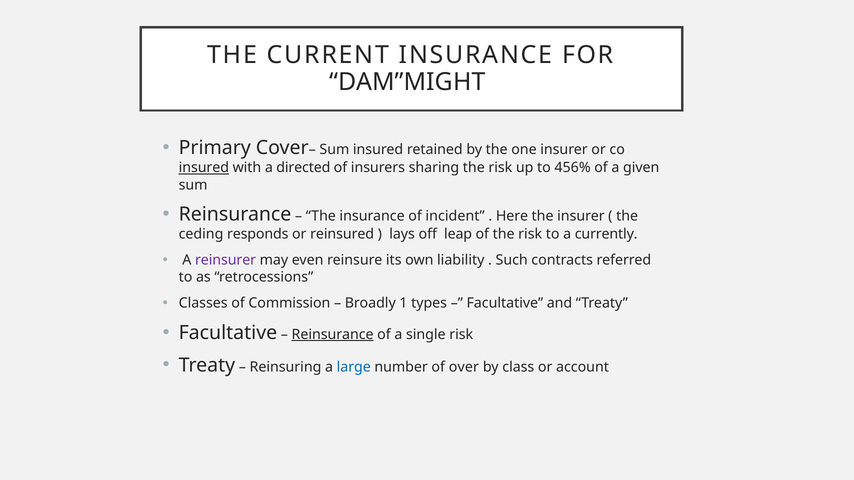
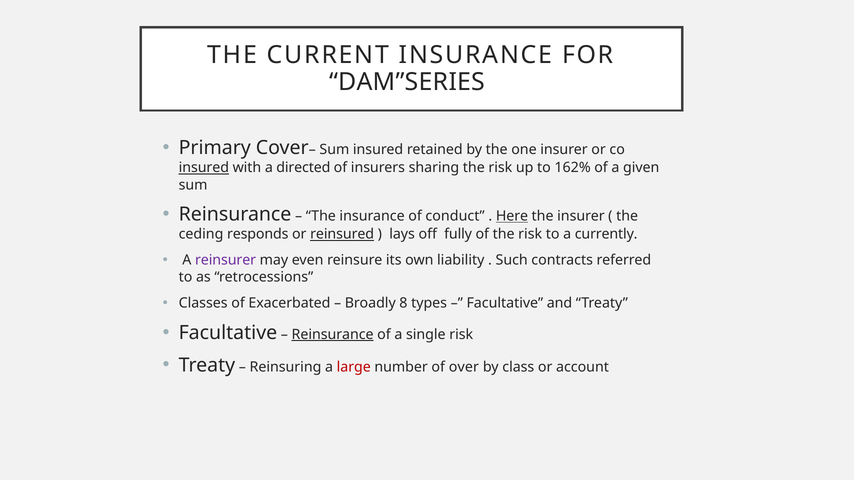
DAM”MIGHT: DAM”MIGHT -> DAM”SERIES (407, 82)
456%: 456% -> 162% (573, 168)
incident: incident -> conduct (455, 216)
Here underline: none -> present (512, 216)
reinsured underline: none -> present (342, 234)
leap: leap -> fully (458, 234)
Commission: Commission -> Exacerbated (289, 303)
1: 1 -> 8 (403, 303)
large colour: blue -> red (354, 367)
